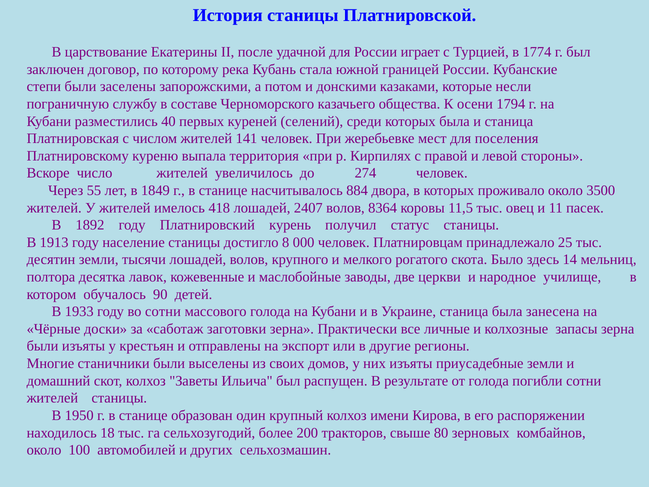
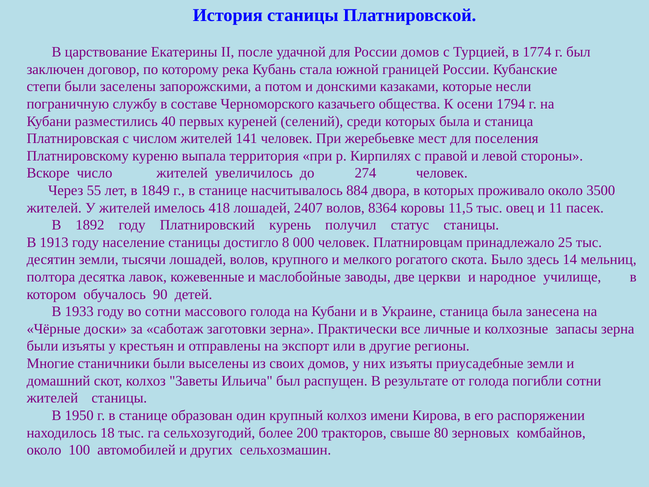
России играет: играет -> домов (420, 52)
